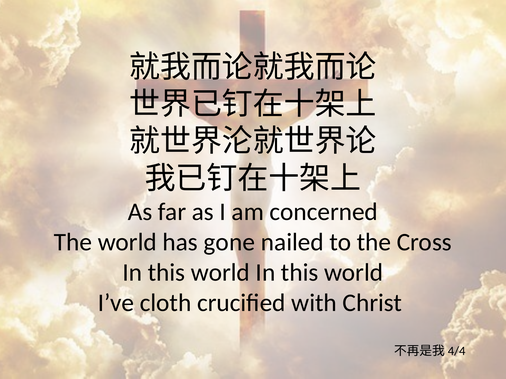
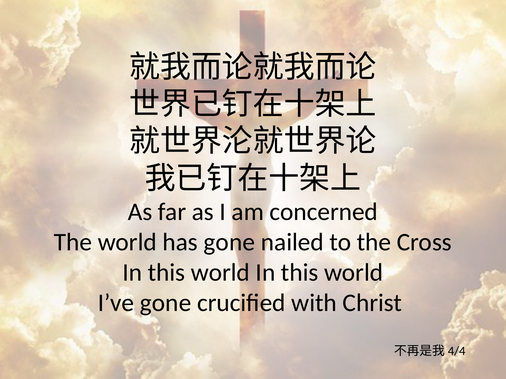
I’ve cloth: cloth -> gone (165, 303)
